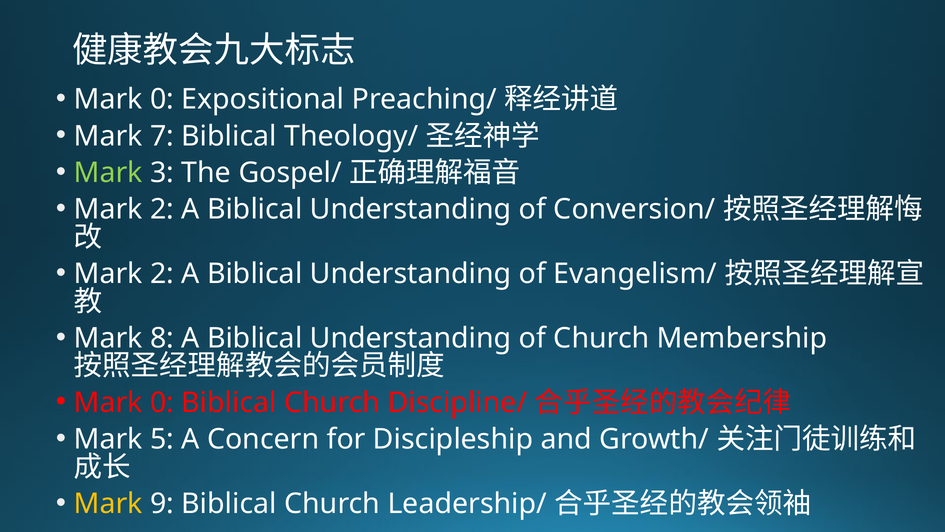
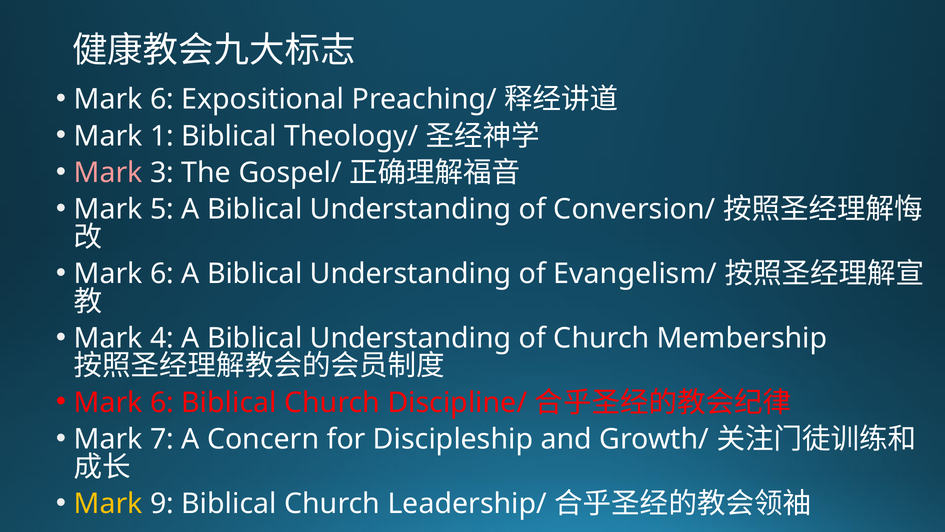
0: 0 -> 6 (162, 99)
7: 7 -> 1 (162, 136)
Mark colour: light green -> pink (108, 173)
2: 2 -> 5 (162, 209)
2: 2 -> 6 (162, 274)
8: 8 -> 4 (162, 338)
0: 0 -> 6 (162, 402)
5: 5 -> 7 (162, 439)
